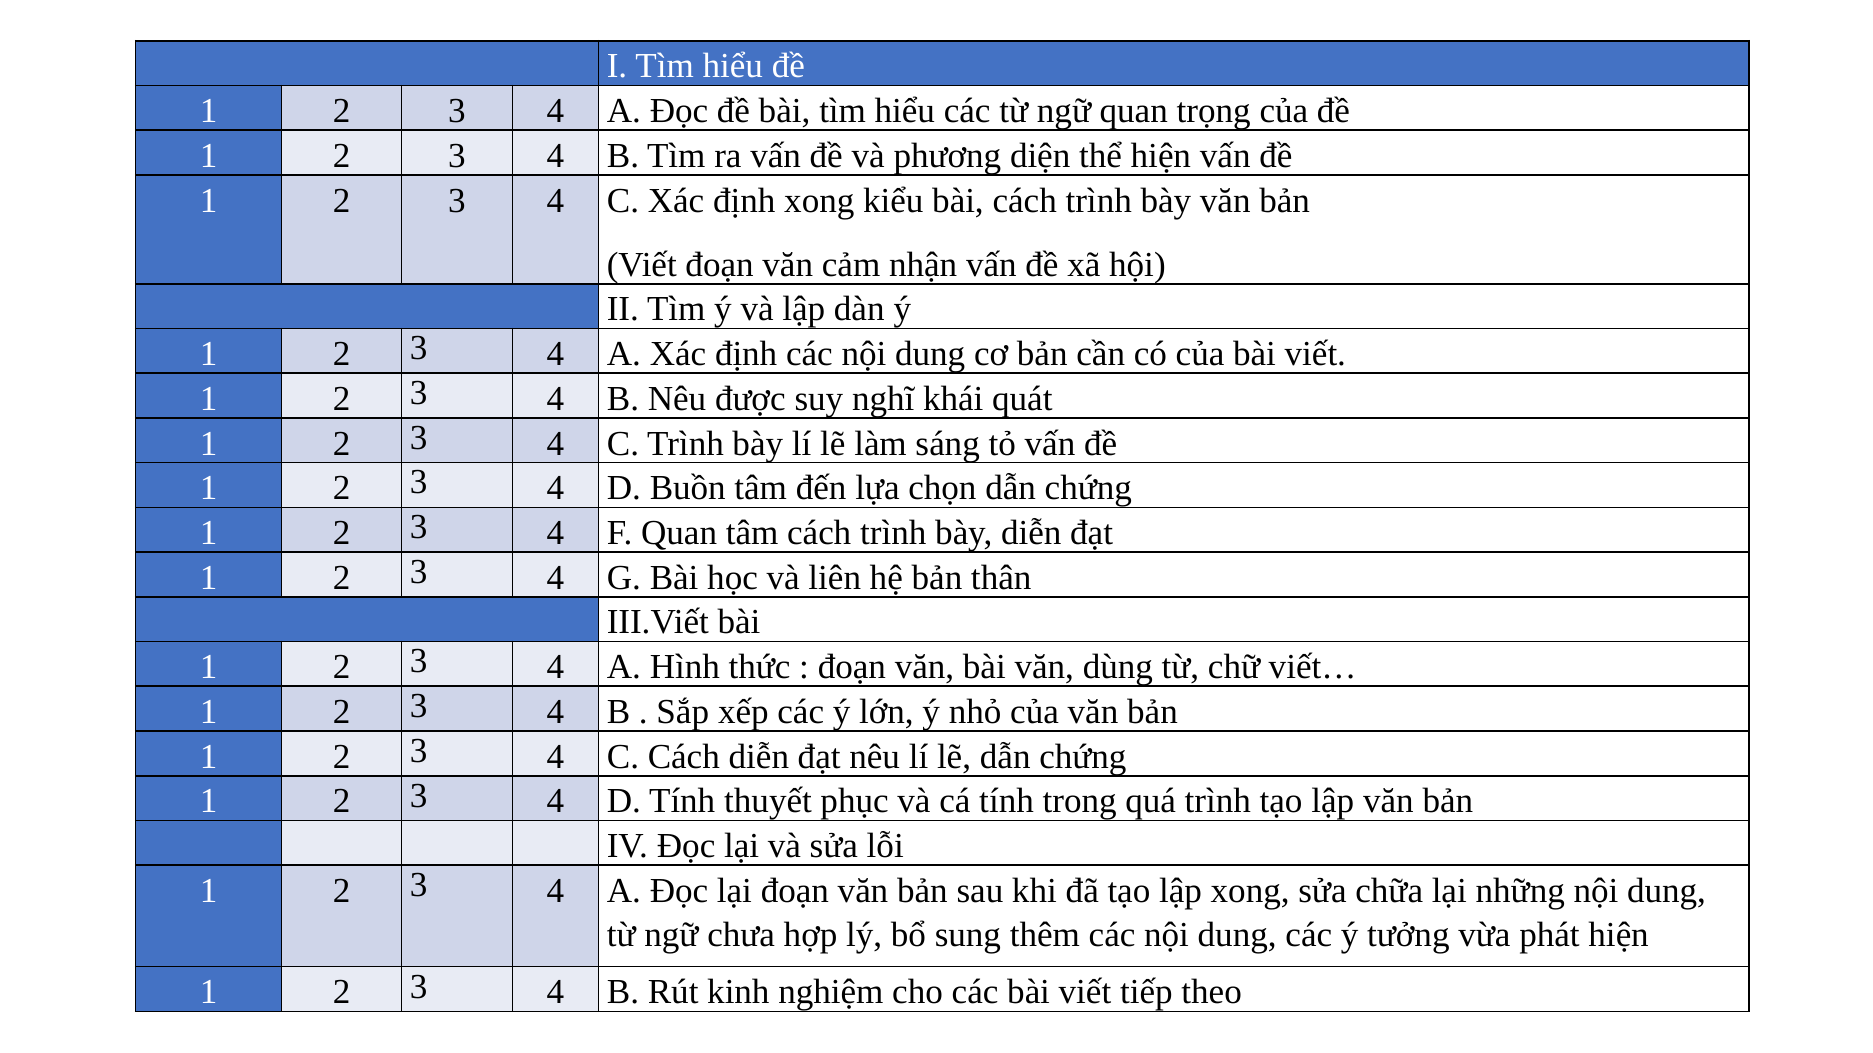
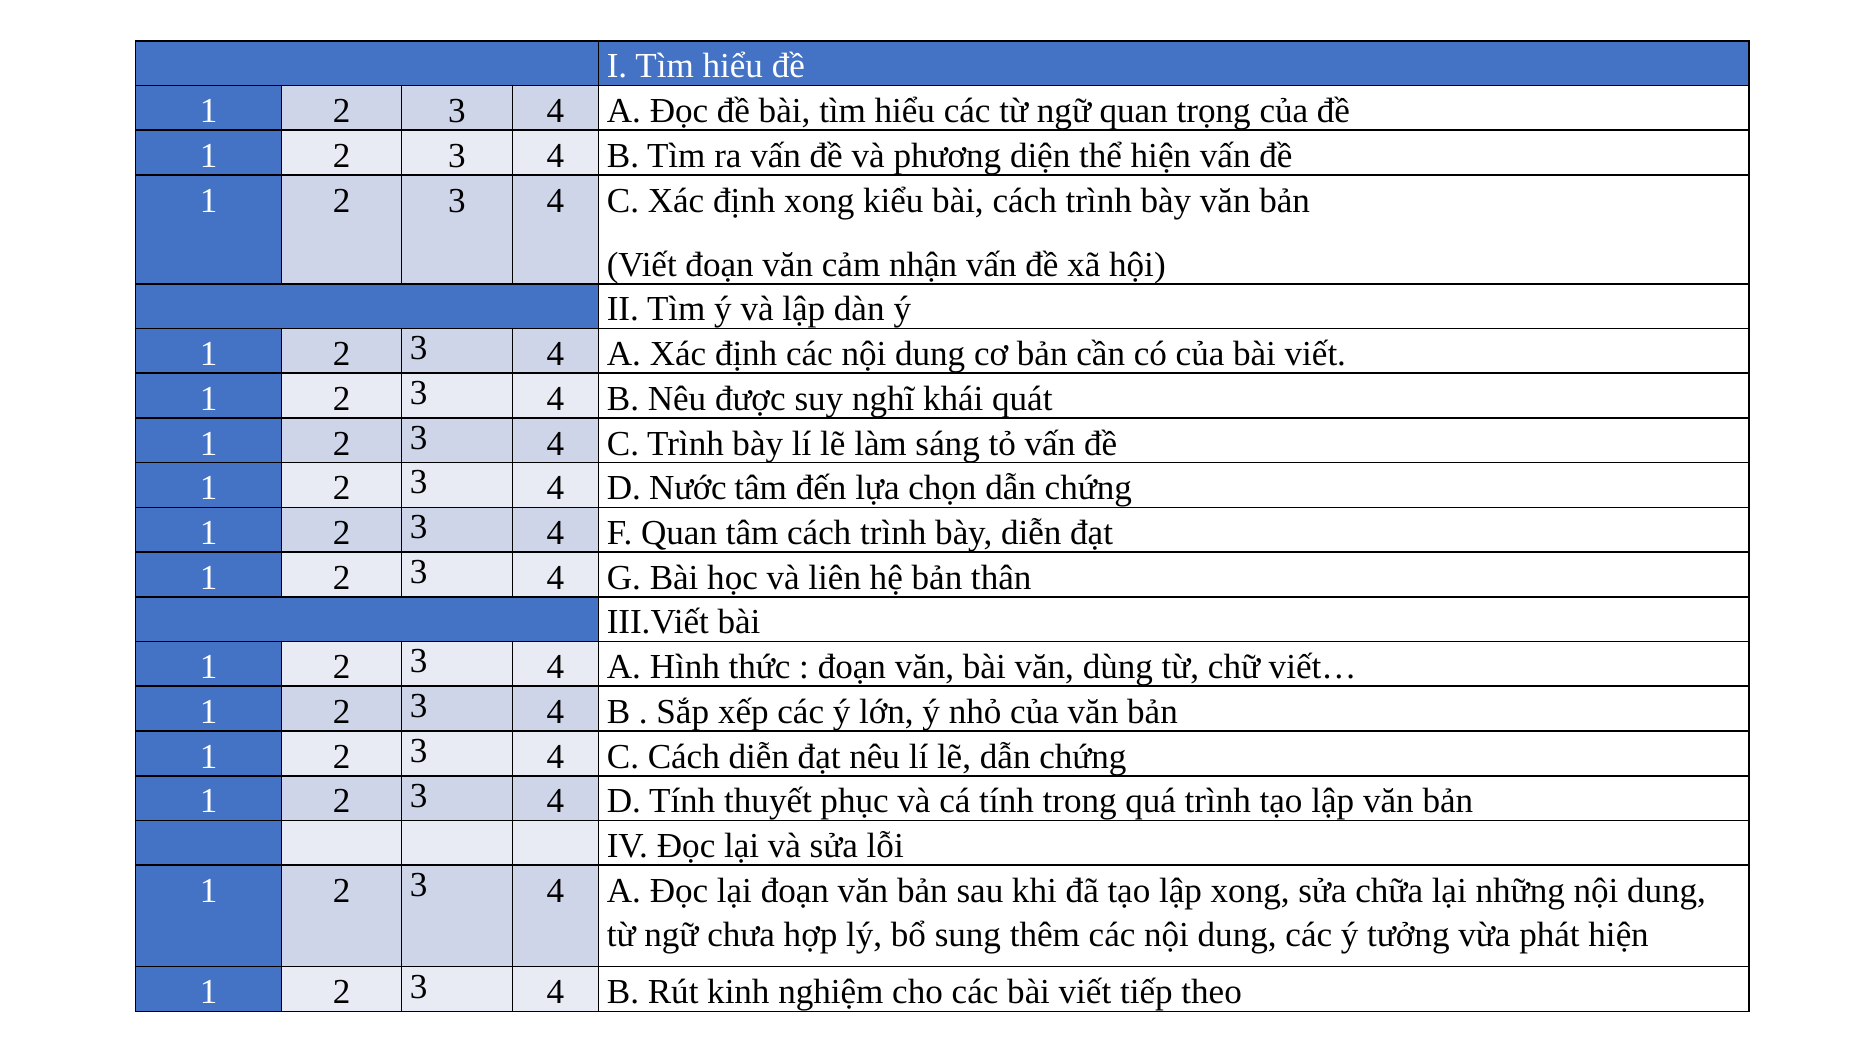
Buồn: Buồn -> Nước (688, 488)
